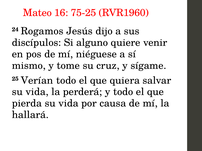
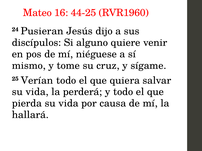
75-25: 75-25 -> 44-25 (84, 13)
Rogamos: Rogamos -> Pusieran (42, 31)
